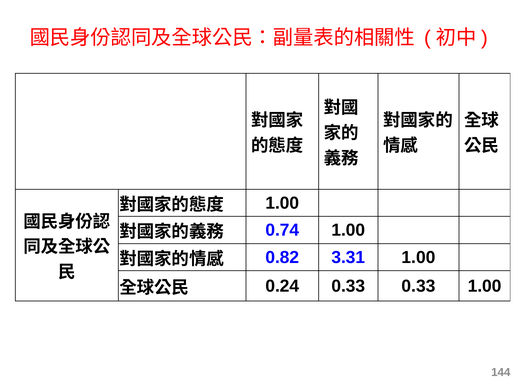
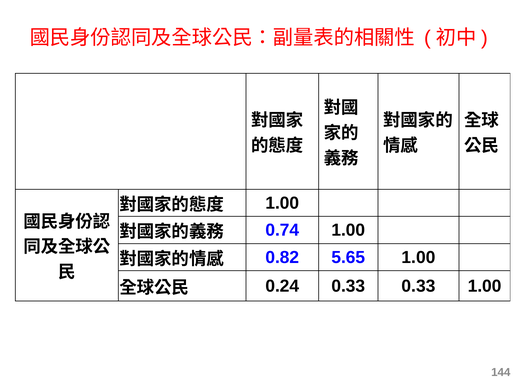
3.31: 3.31 -> 5.65 (348, 258)
